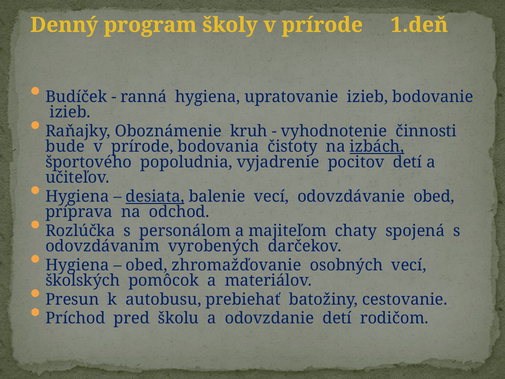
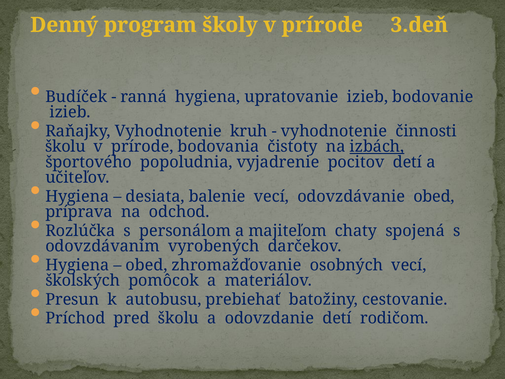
1.deň: 1.deň -> 3.deň (419, 25)
Raňajky Oboznámenie: Oboznámenie -> Vyhodnotenie (168, 131)
bude: bude -> školu (65, 147)
desiata underline: present -> none (155, 196)
